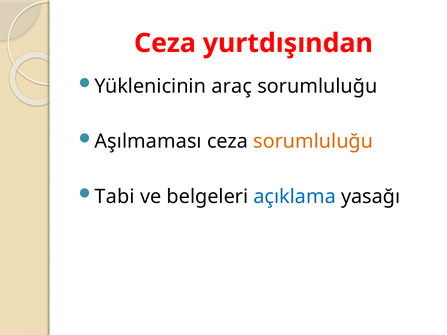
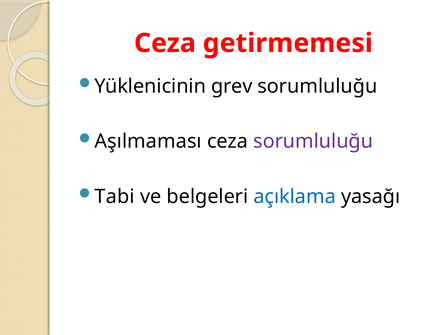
yurtdışından: yurtdışından -> getirmemesi (288, 43)
araç: araç -> grev (232, 86)
sorumluluğu colour: orange -> purple (313, 141)
